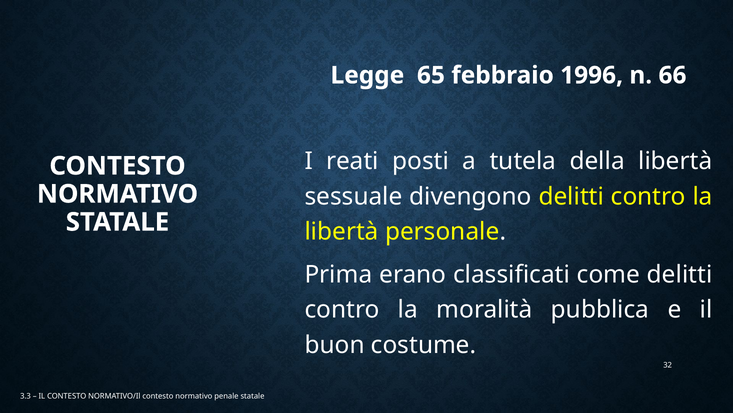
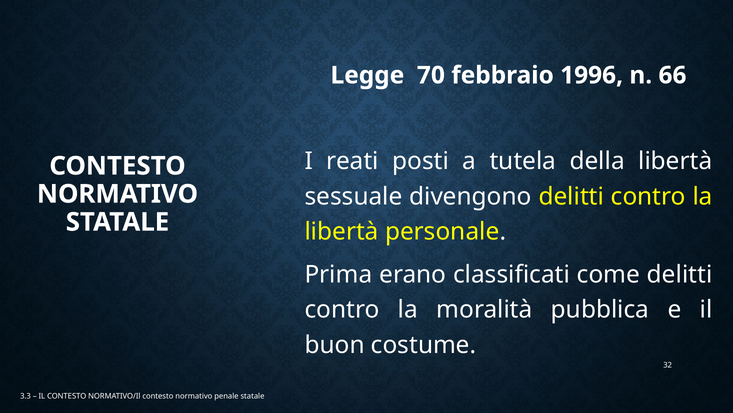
65: 65 -> 70 (431, 75)
